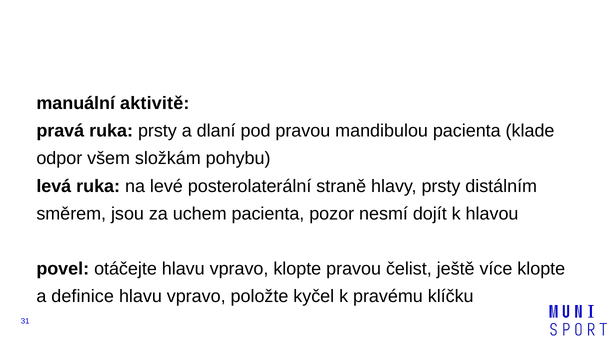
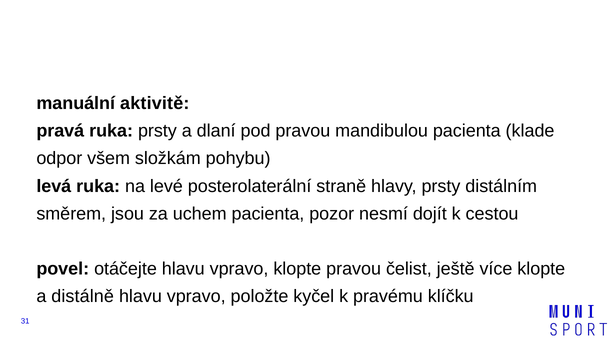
hlavou: hlavou -> cestou (492, 214)
definice: definice -> distálně (83, 297)
